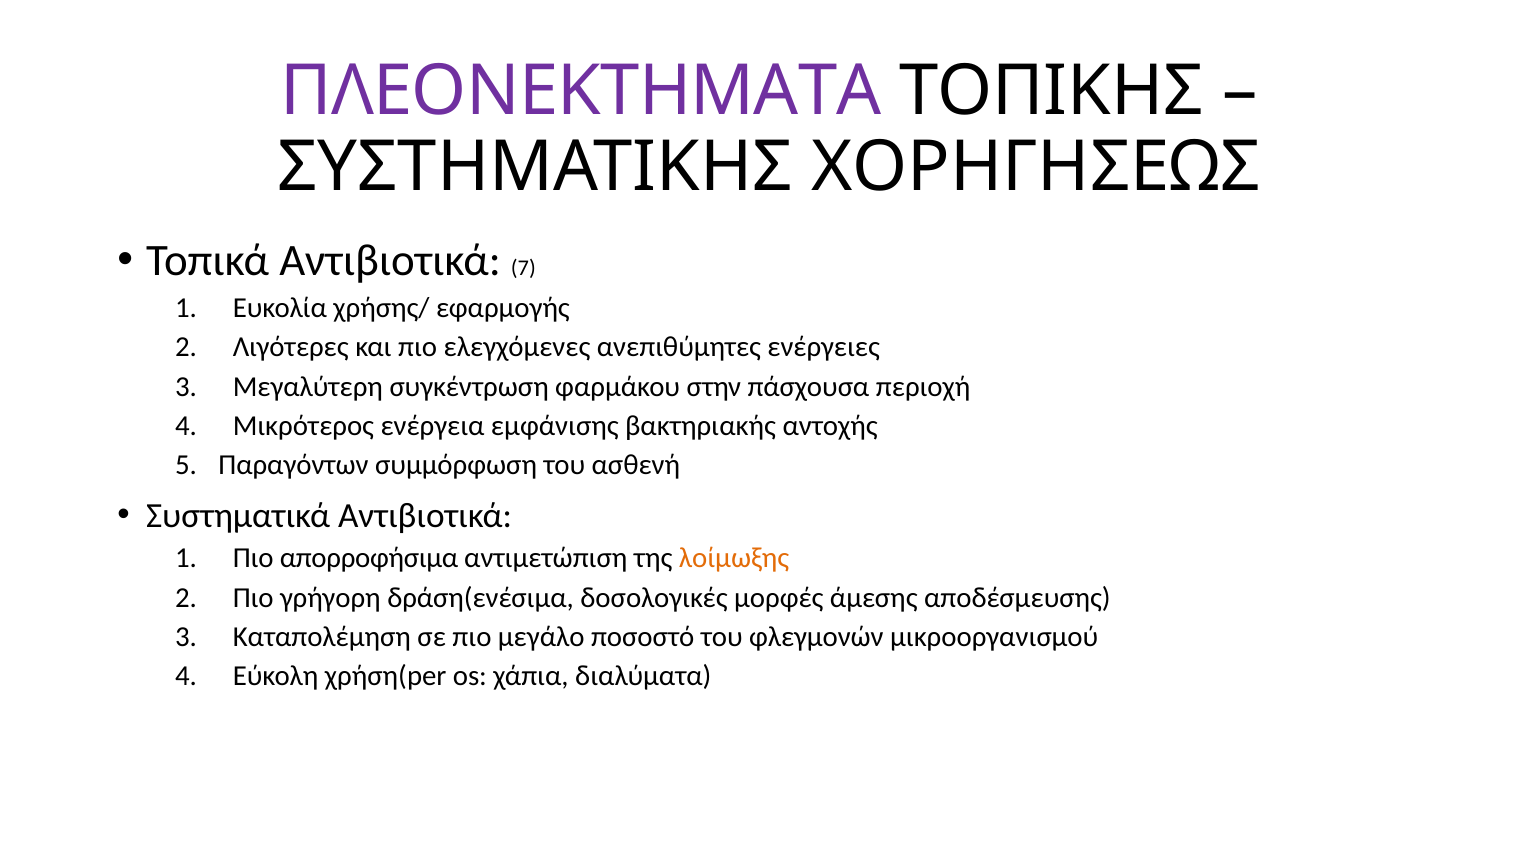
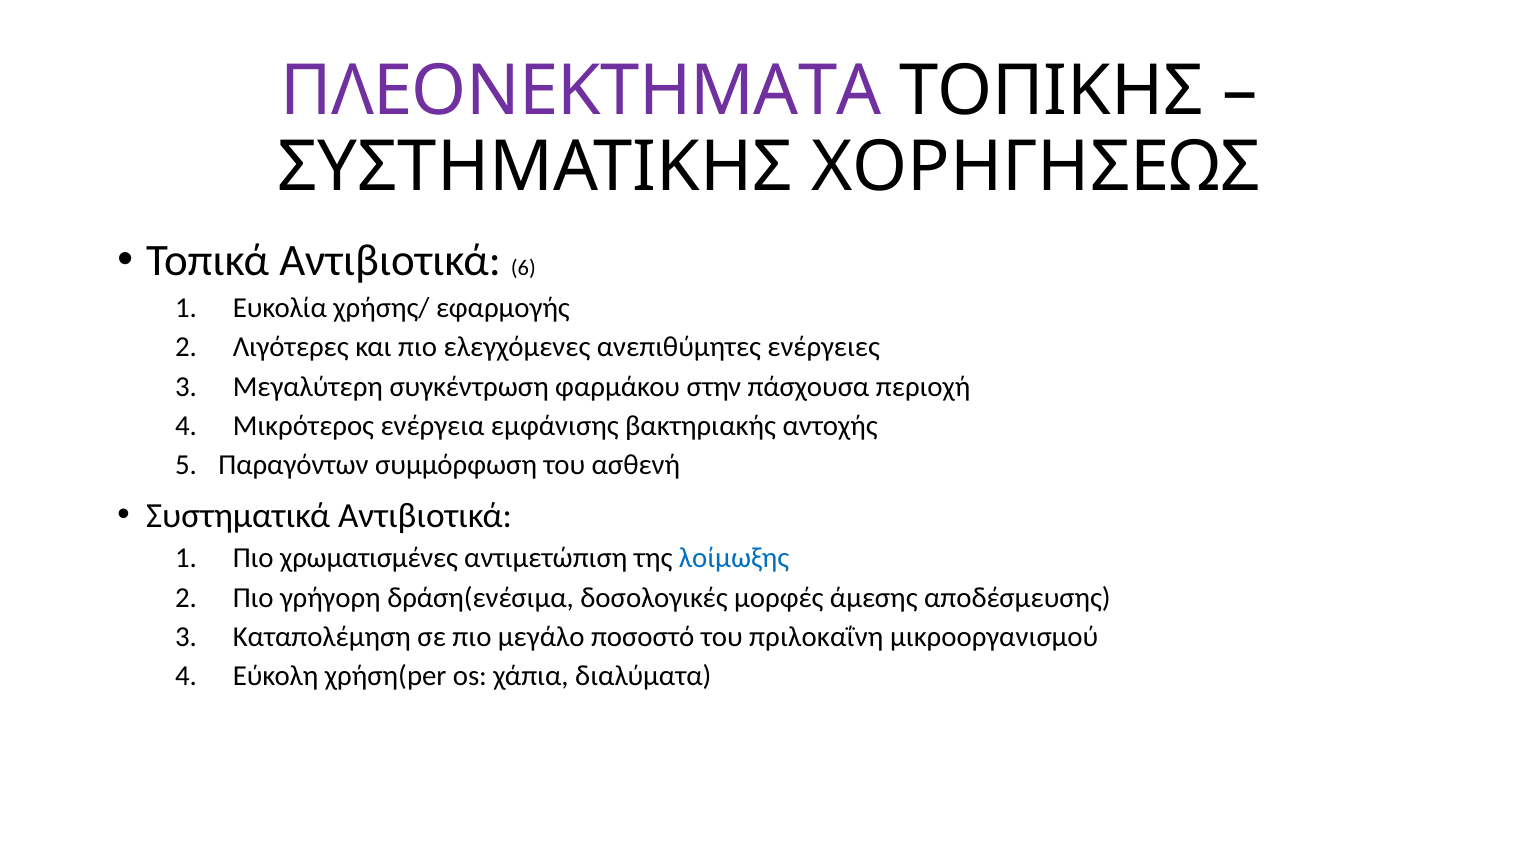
7: 7 -> 6 (523, 268)
απορροφήσιμα: απορροφήσιμα -> χρωματισμένες (369, 558)
λοίμωξης colour: orange -> blue (734, 558)
φλεγμονών: φλεγμονών -> πριλοκαΐνη (816, 636)
